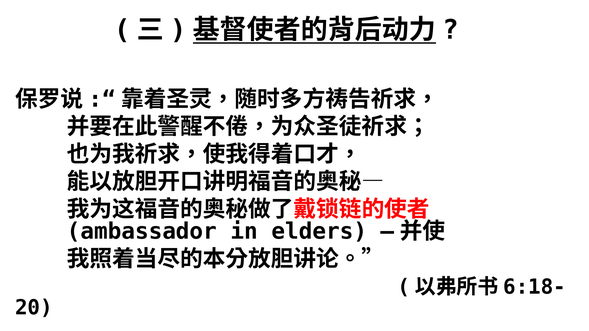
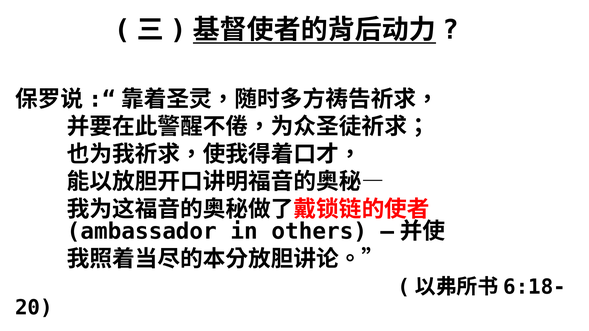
elders: elders -> others (319, 232)
